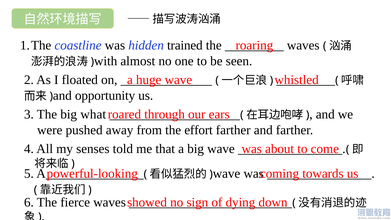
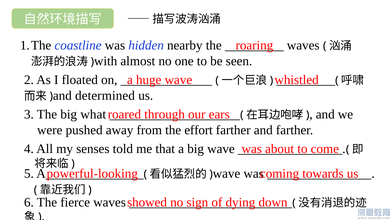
trained: trained -> nearby (185, 45)
opportunity: opportunity -> determined (105, 95)
